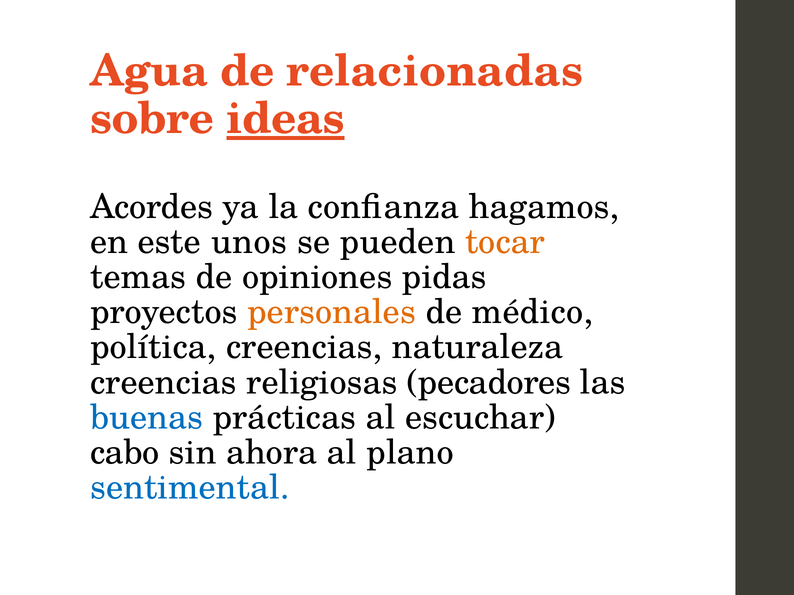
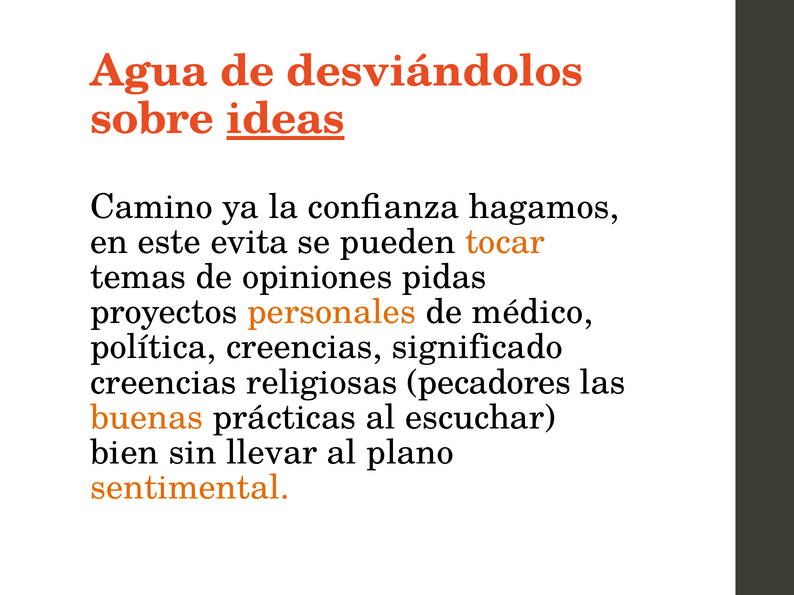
relacionadas: relacionadas -> desviándolos (435, 71)
Acordes: Acordes -> Camino (151, 207)
unos: unos -> evita (249, 242)
naturaleza: naturaleza -> significado (477, 348)
buenas colour: blue -> orange (147, 418)
cabo: cabo -> bien (124, 453)
ahora: ahora -> llevar (272, 453)
sentimental colour: blue -> orange (190, 488)
